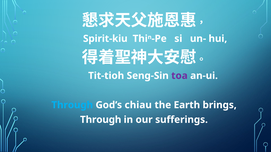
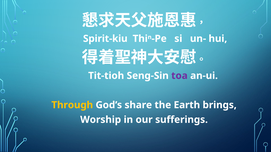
Through colour: light blue -> yellow (72, 105)
chiau: chiau -> share (138, 105)
Through: Through -> Worship (101, 120)
